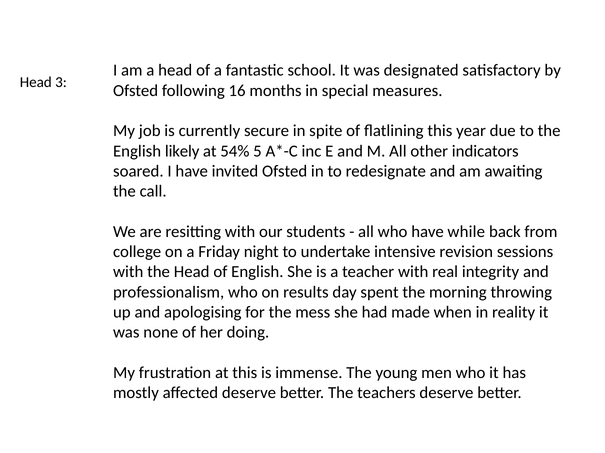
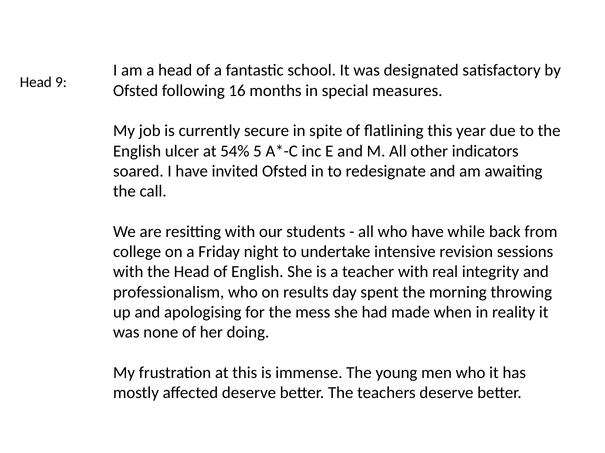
3: 3 -> 9 (61, 82)
likely: likely -> ulcer (182, 151)
